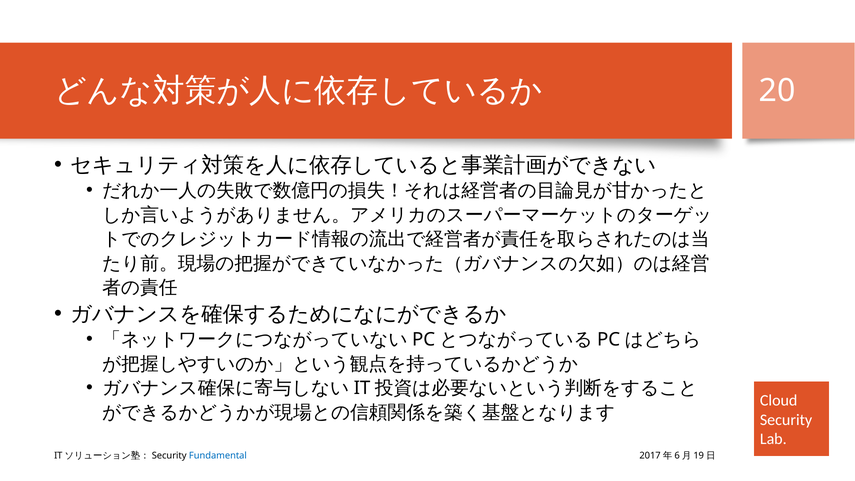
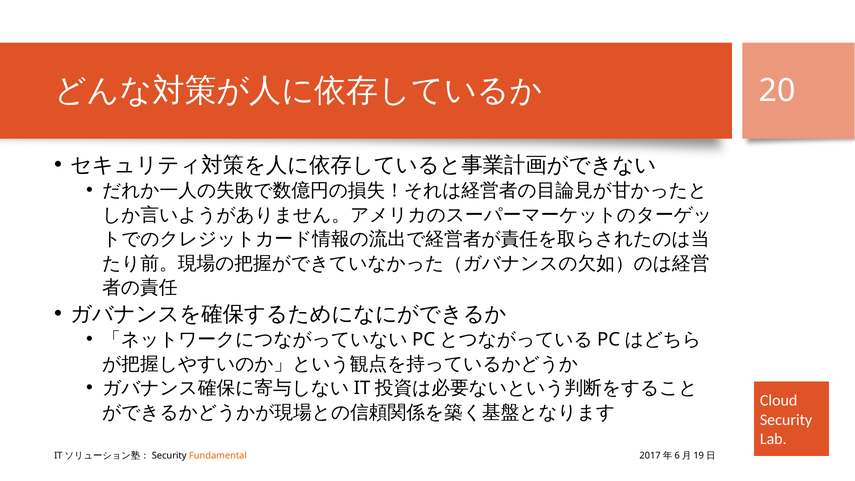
Fundamental colour: blue -> orange (218, 456)
